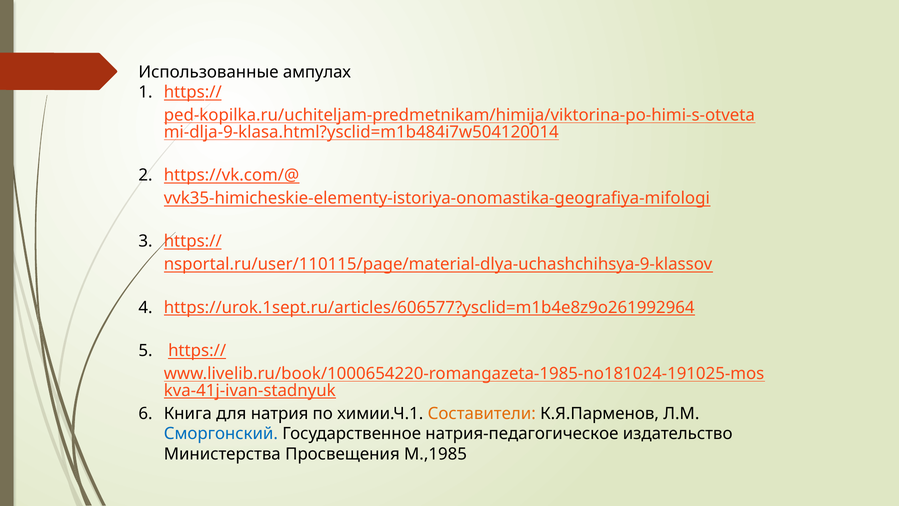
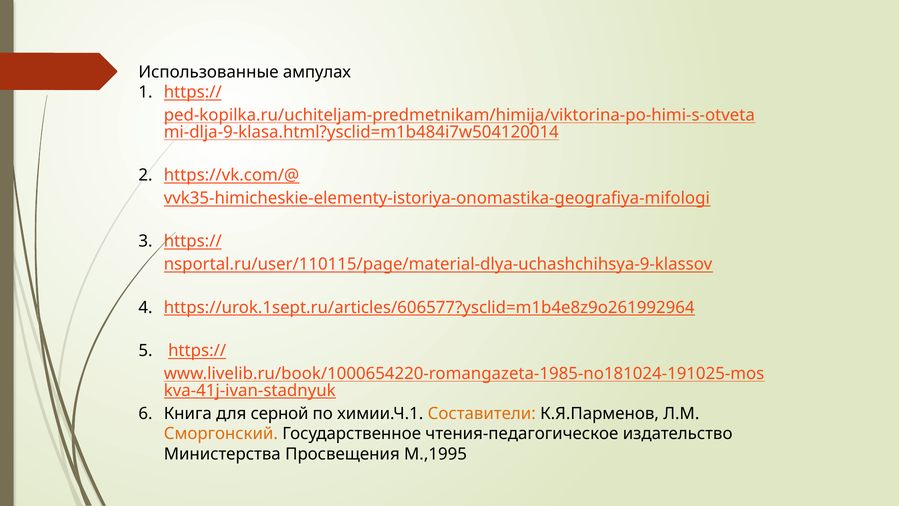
натрия: натрия -> серной (280, 413)
Сморгонский colour: blue -> orange (221, 433)
натрия-педагогическое: натрия-педагогическое -> чтения-педагогическое (522, 433)
М.,1985: М.,1985 -> М.,1995 (436, 454)
